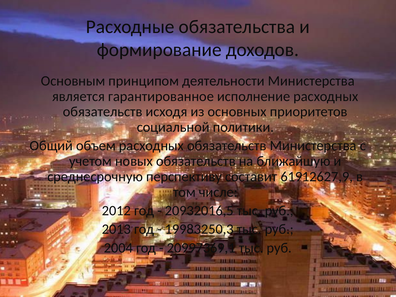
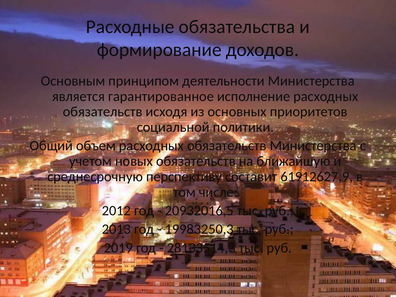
2004: 2004 -> 2019 (118, 248)
20997369,1: 20997369,1 -> 28133514,3 (201, 248)
